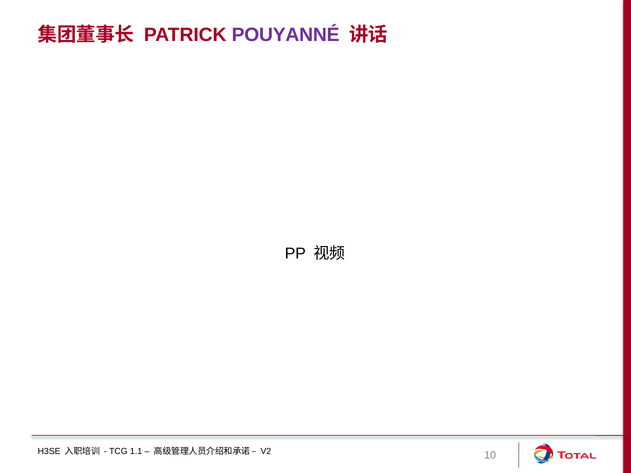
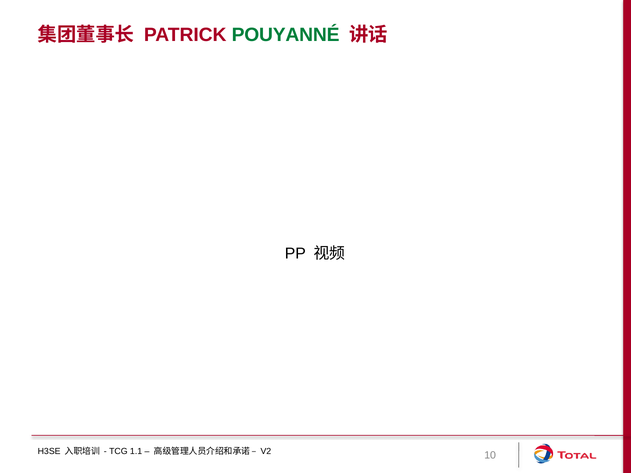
POUYANNÉ colour: purple -> green (286, 35)
